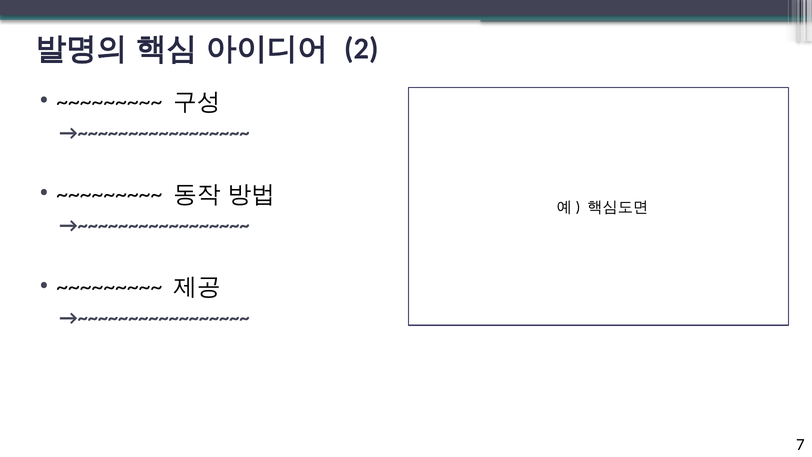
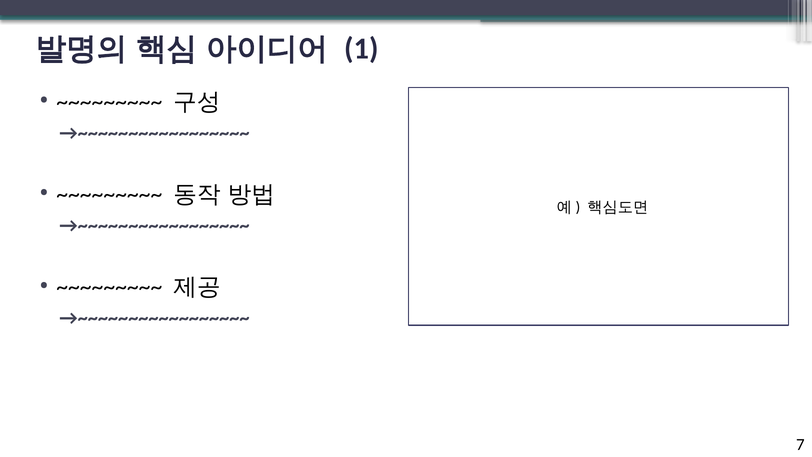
2: 2 -> 1 (362, 49)
